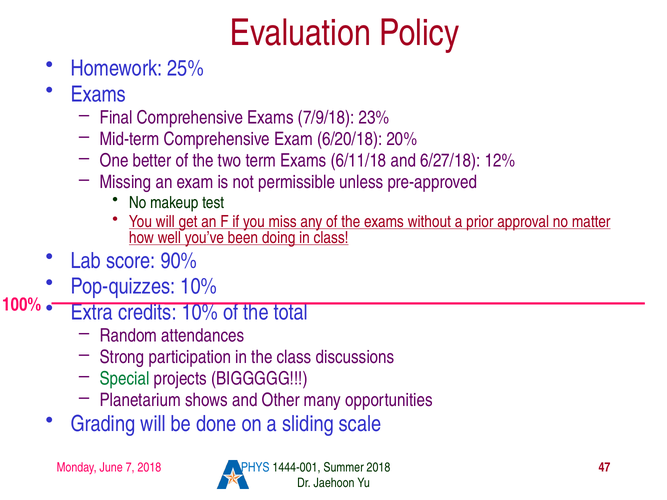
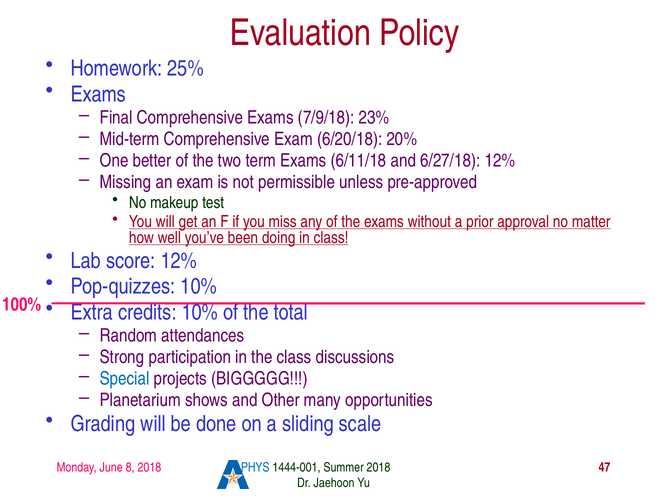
score 90%: 90% -> 12% (179, 261)
Special colour: green -> blue (125, 379)
7: 7 -> 8 (130, 468)
